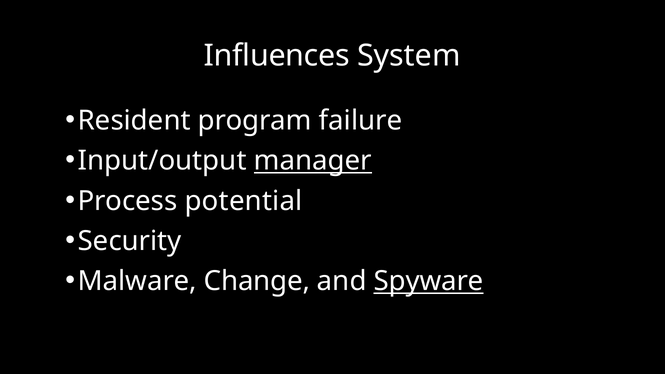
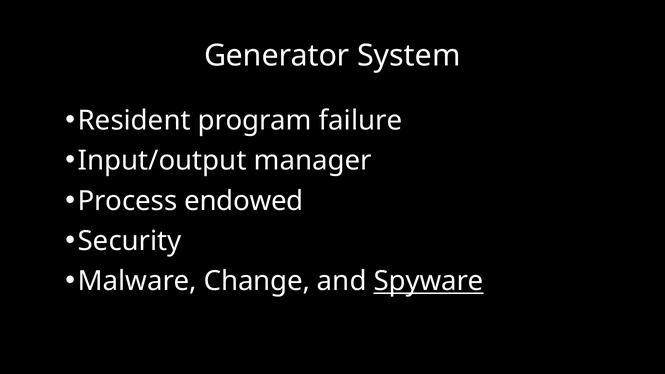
Influences: Influences -> Generator (277, 56)
manager underline: present -> none (313, 161)
potential: potential -> endowed (244, 201)
